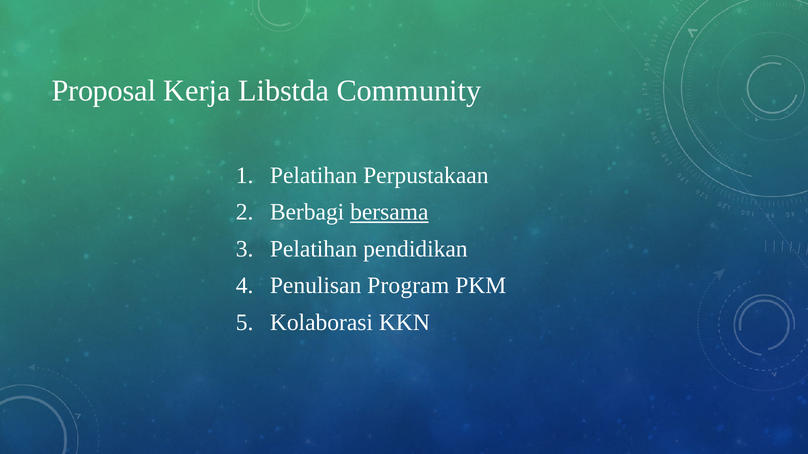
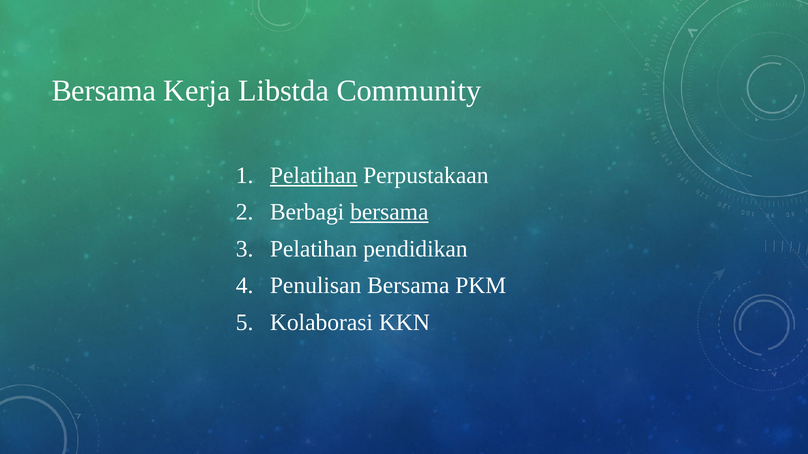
Proposal: Proposal -> Bersama (104, 91)
Pelatihan underline: none -> present (314, 176)
Penulisan Program: Program -> Bersama (408, 286)
